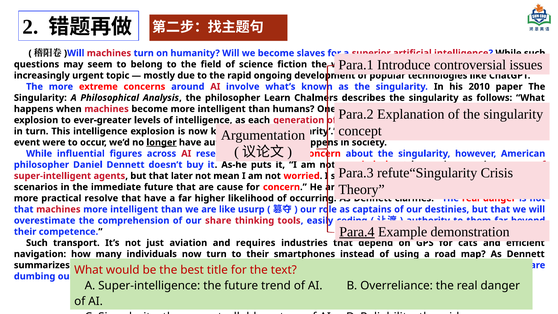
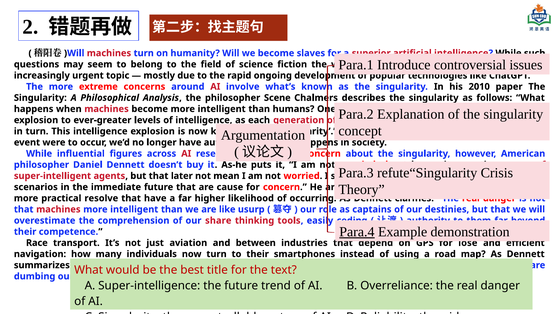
Learn: Learn -> Scene (277, 98)
longer underline: present -> none (162, 142)
Such: Such -> Race (37, 243)
requires: requires -> between (256, 243)
for cats: cats -> lose (468, 243)
